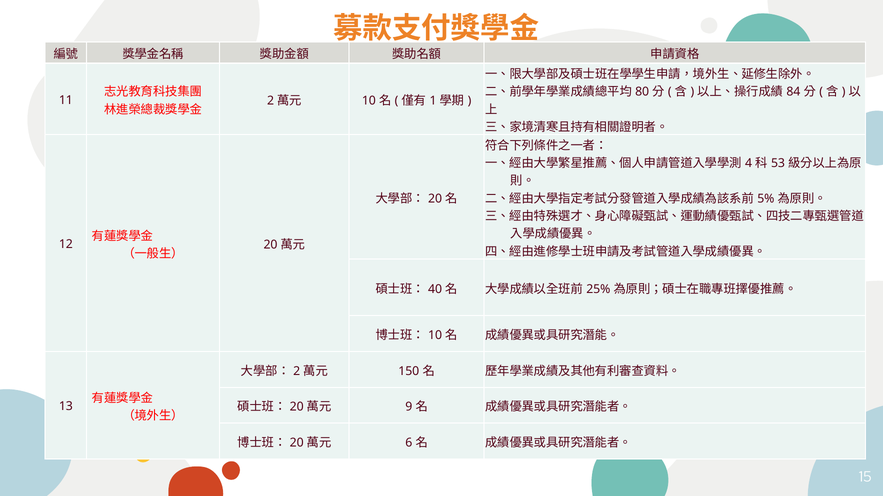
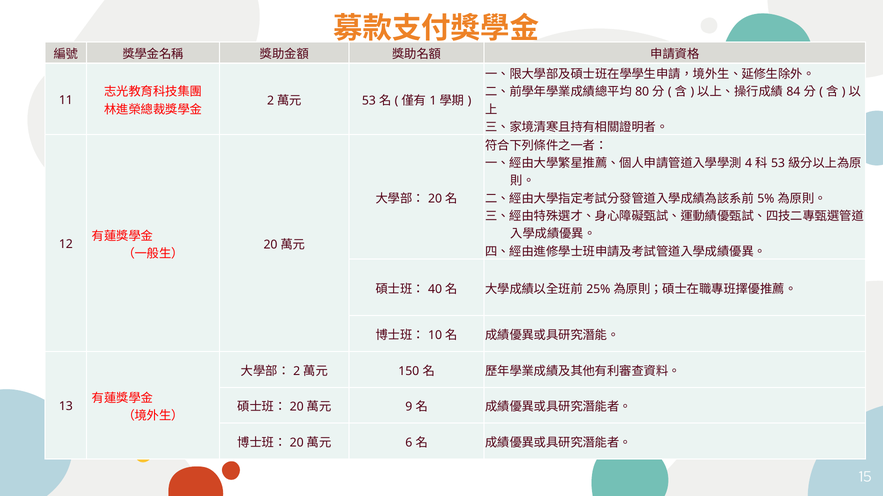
10: 10 -> 53 (369, 101)
